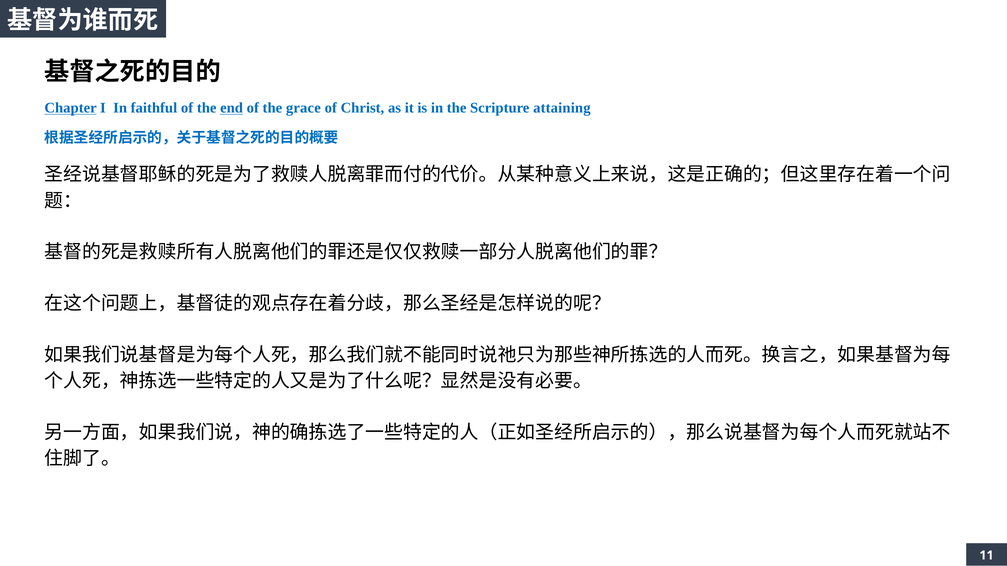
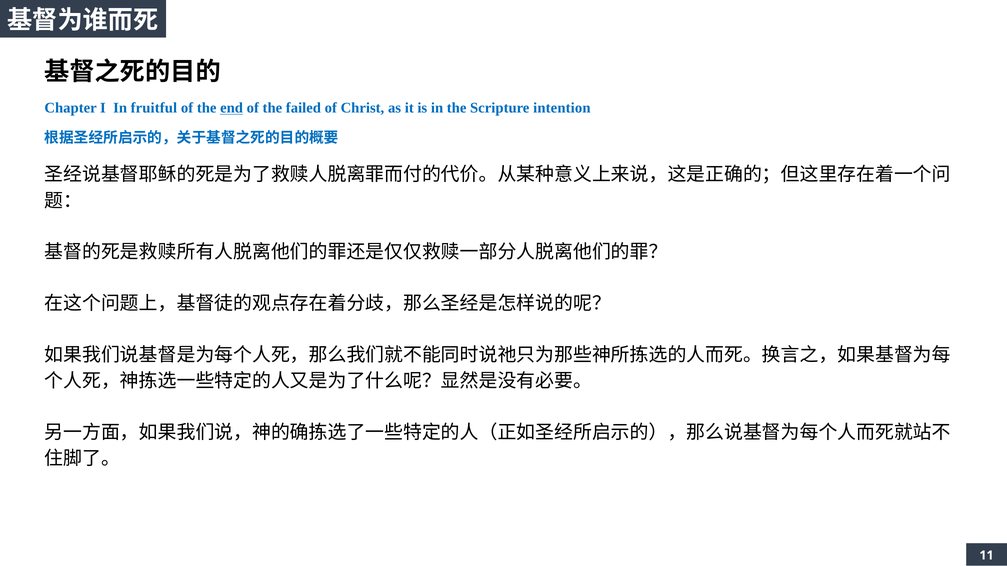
Chapter underline: present -> none (71, 108)
faithful: faithful -> fruitful (154, 108)
grace: grace -> failed (303, 108)
attaining: attaining -> intention (562, 108)
